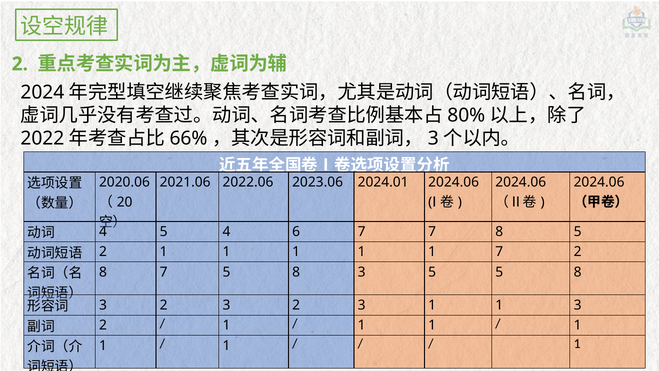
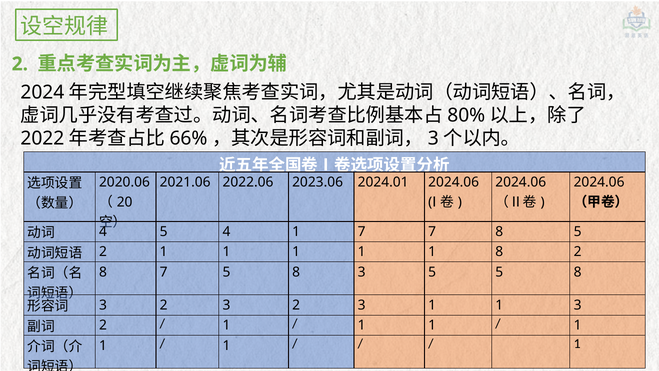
4 6: 6 -> 1 (296, 232)
1 7: 7 -> 8 (499, 252)
